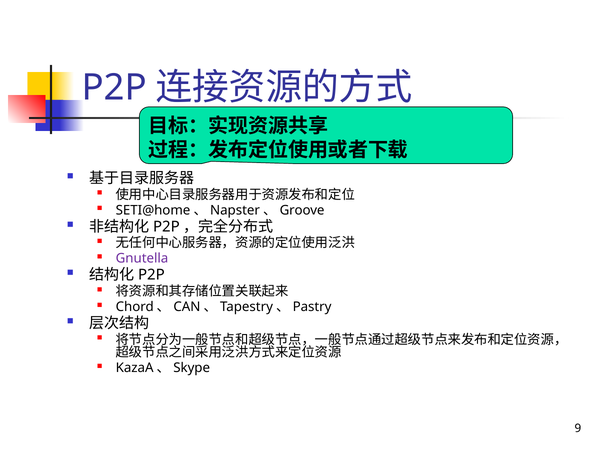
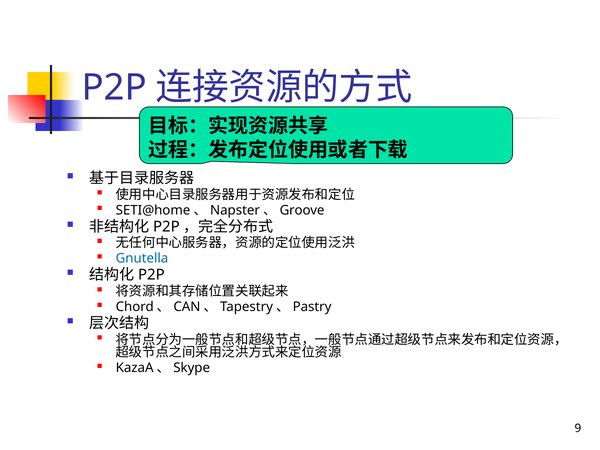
Gnutella colour: purple -> blue (142, 258)
